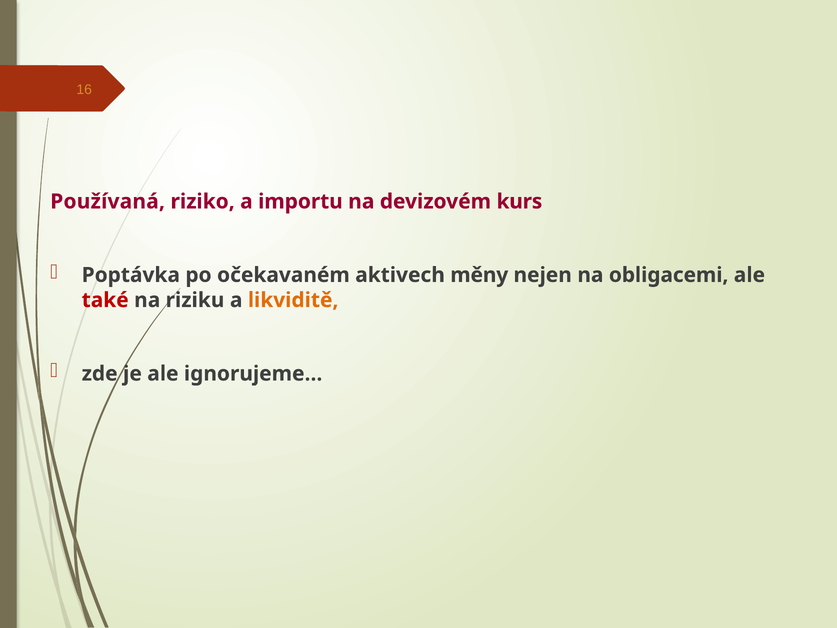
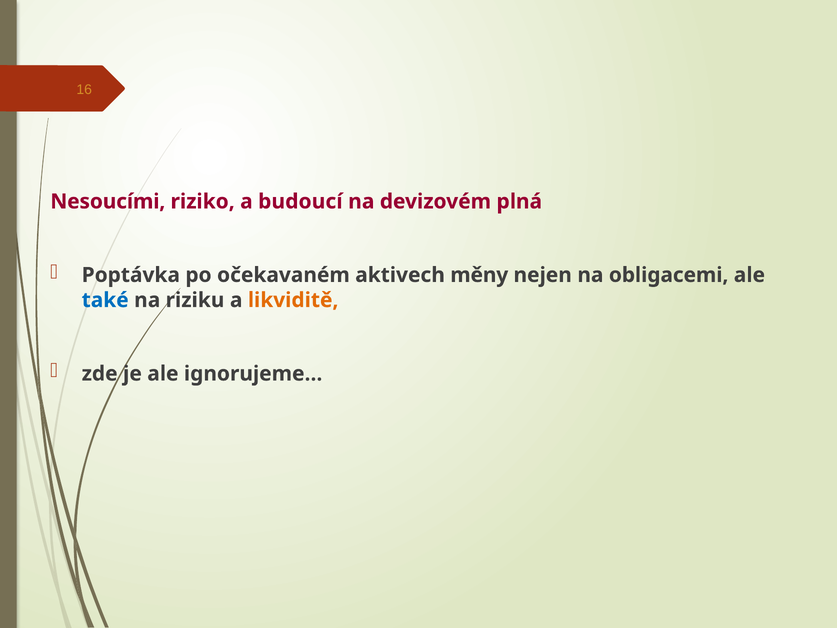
Používaná: Používaná -> Nesoucími (108, 201)
importu: importu -> budoucí (300, 201)
kurs: kurs -> plná (519, 201)
také colour: red -> blue (105, 300)
